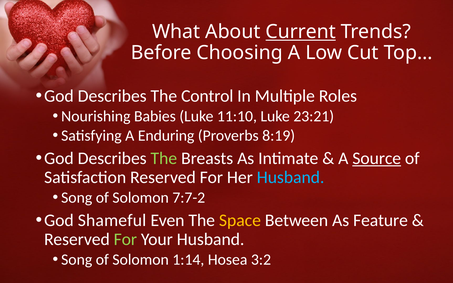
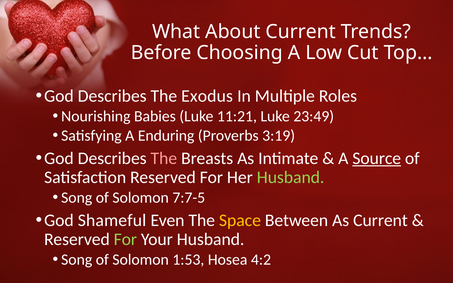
Current underline: present -> none (301, 32)
Control: Control -> Exodus (207, 96)
11:10: 11:10 -> 11:21 (237, 116)
23:21: 23:21 -> 23:49 (314, 116)
8:19: 8:19 -> 3:19 (279, 136)
The colour: light green -> pink (164, 158)
Husband colour: light blue -> light green (291, 177)
7:7-2: 7:7-2 -> 7:7-5 (189, 198)
As Feature: Feature -> Current (380, 220)
1:14: 1:14 -> 1:53 (188, 260)
3:2: 3:2 -> 4:2 (261, 260)
